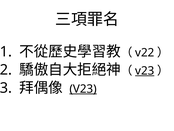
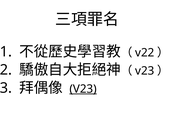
v23 underline: present -> none (145, 71)
